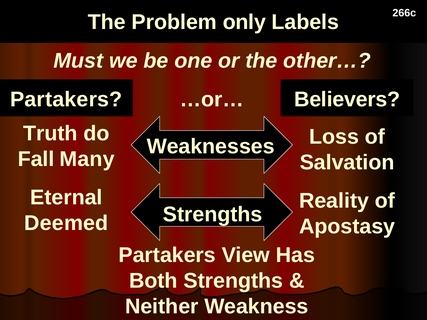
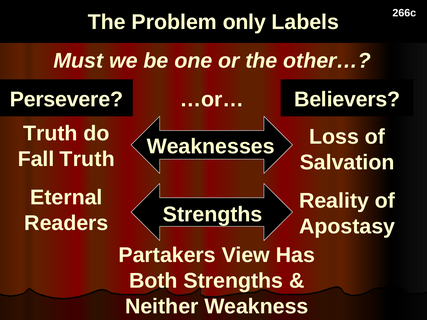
Partakers: Partakers -> Persevere (66, 99)
Fall Many: Many -> Truth (87, 159)
Deemed: Deemed -> Readers (66, 223)
